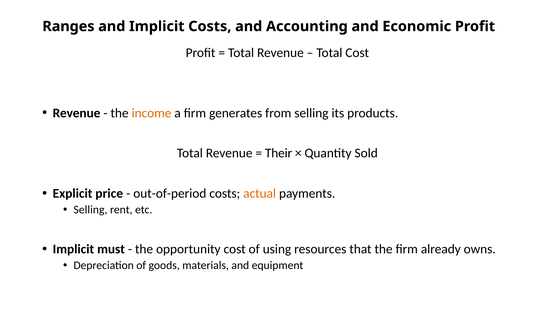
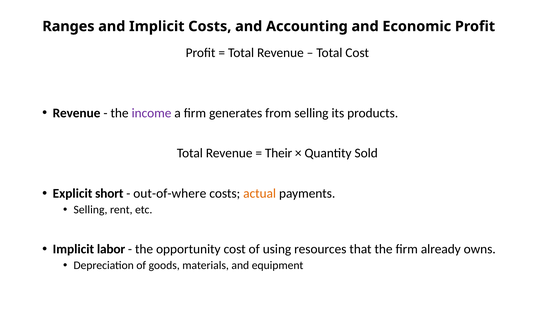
income colour: orange -> purple (152, 113)
price: price -> short (109, 194)
out-of-period: out-of-period -> out-of-where (170, 194)
must: must -> labor (111, 249)
